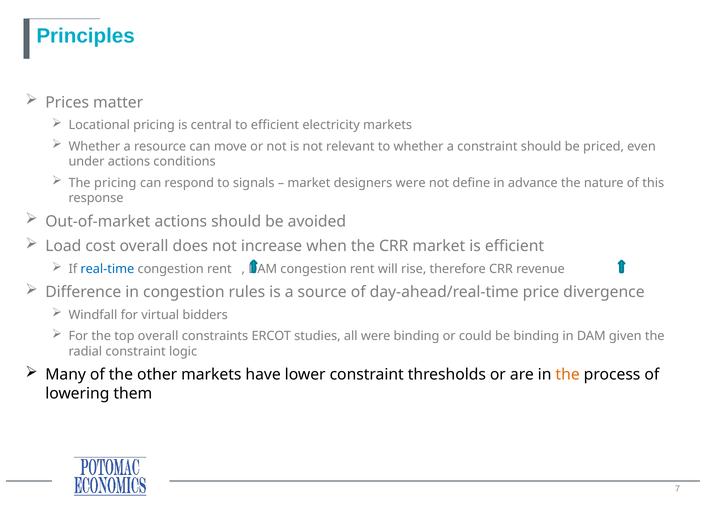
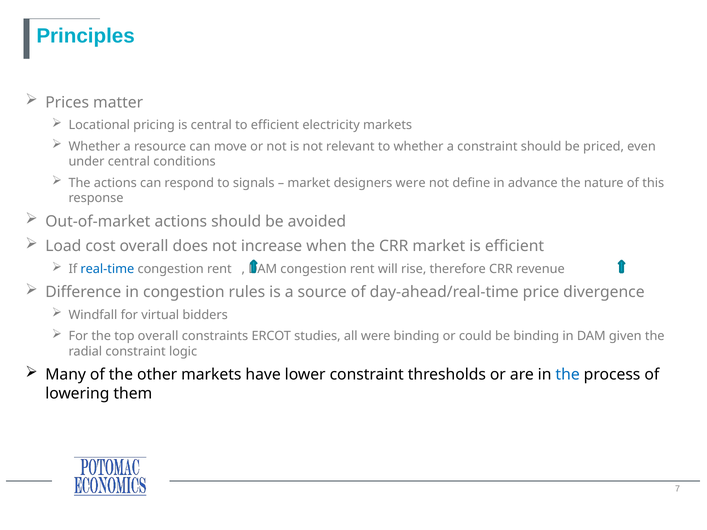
under actions: actions -> central (129, 162)
The pricing: pricing -> actions (115, 183)
the colour: orange -> blue (568, 375)
